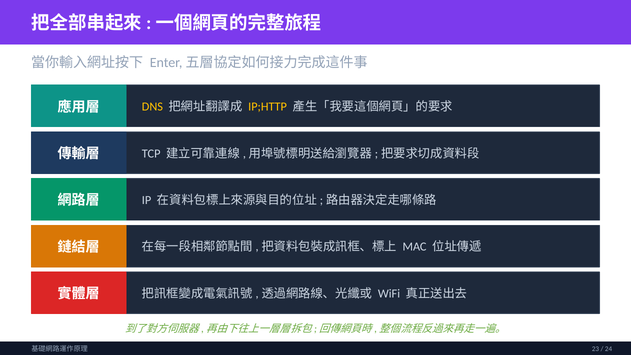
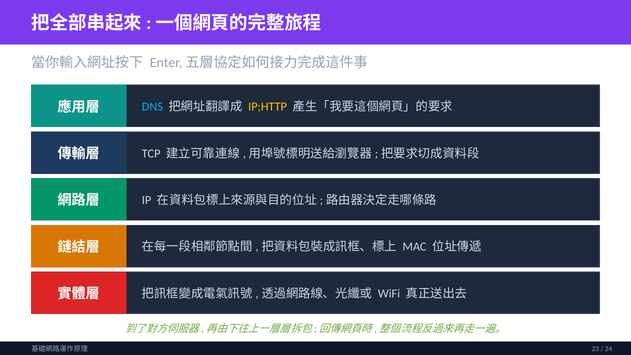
DNS colour: yellow -> light blue (152, 107)
